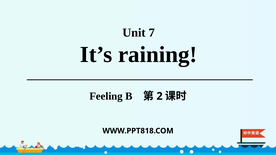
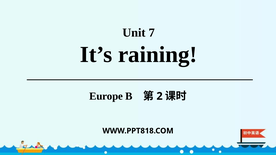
Feeling: Feeling -> Europe (106, 96)
